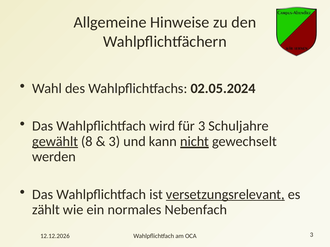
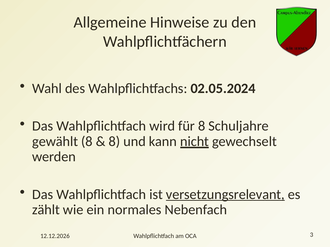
für 3: 3 -> 8 (202, 126)
gewählt underline: present -> none (55, 142)
3: 3 -> 8 (114, 142)
